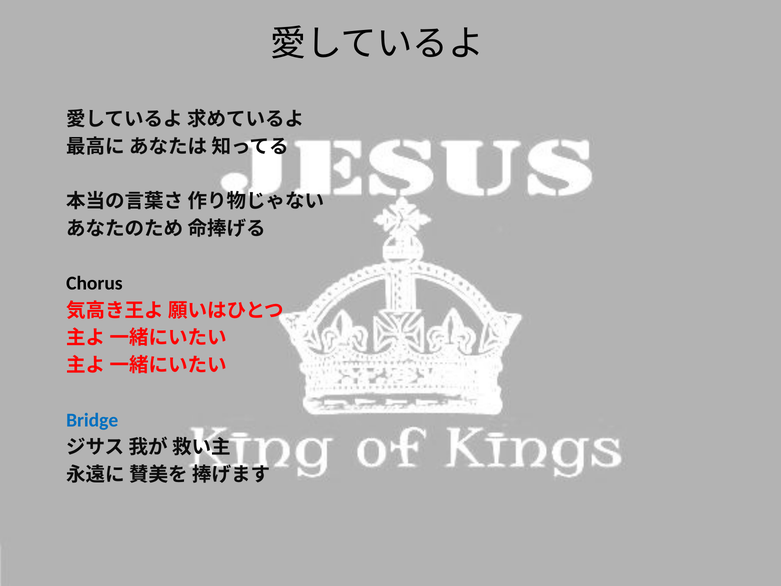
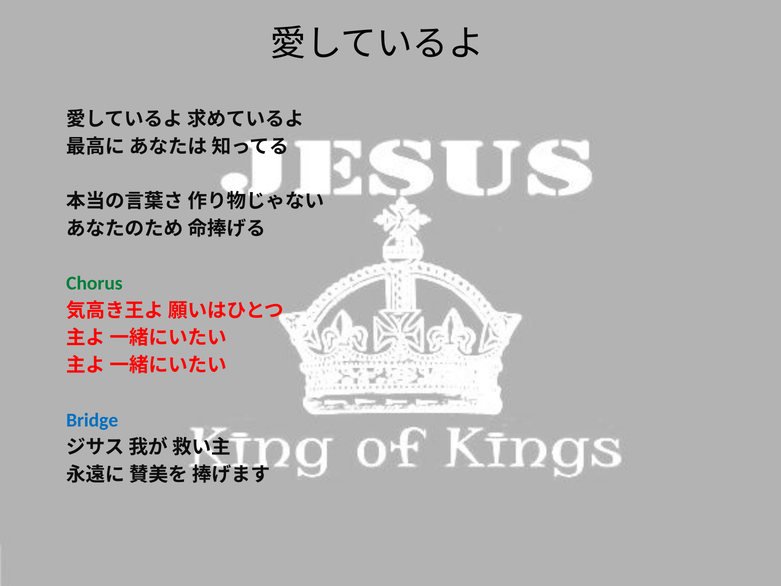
Chorus colour: black -> green (94, 283)
